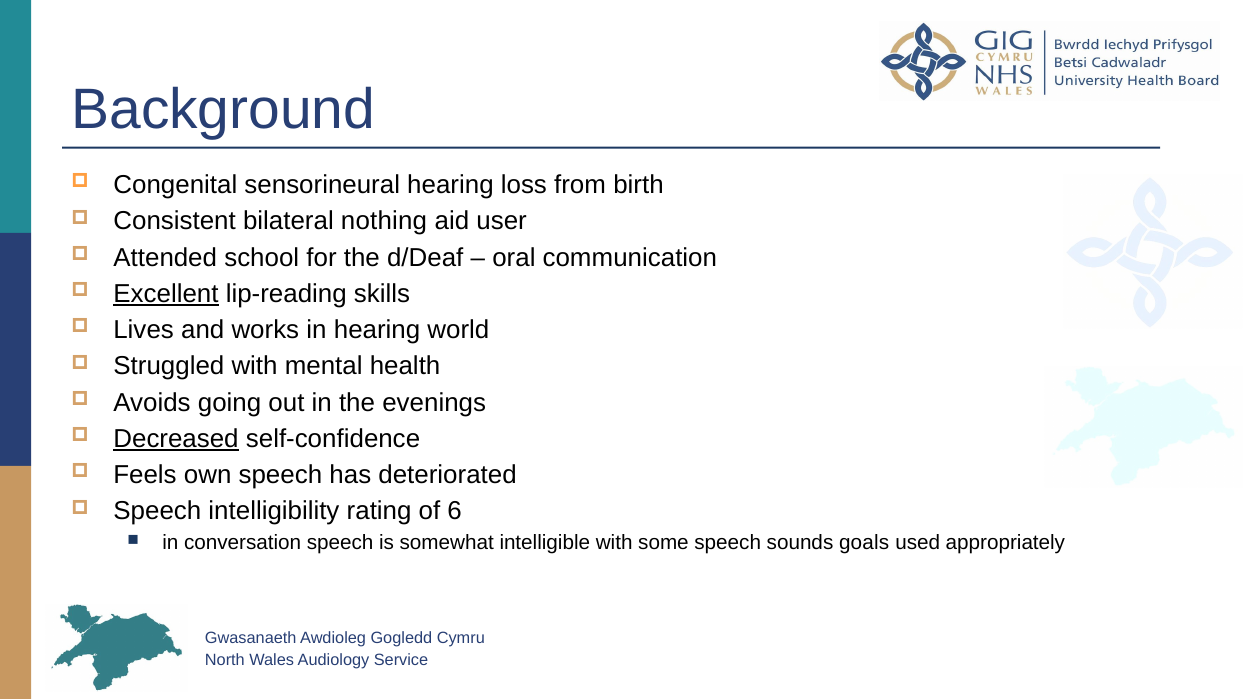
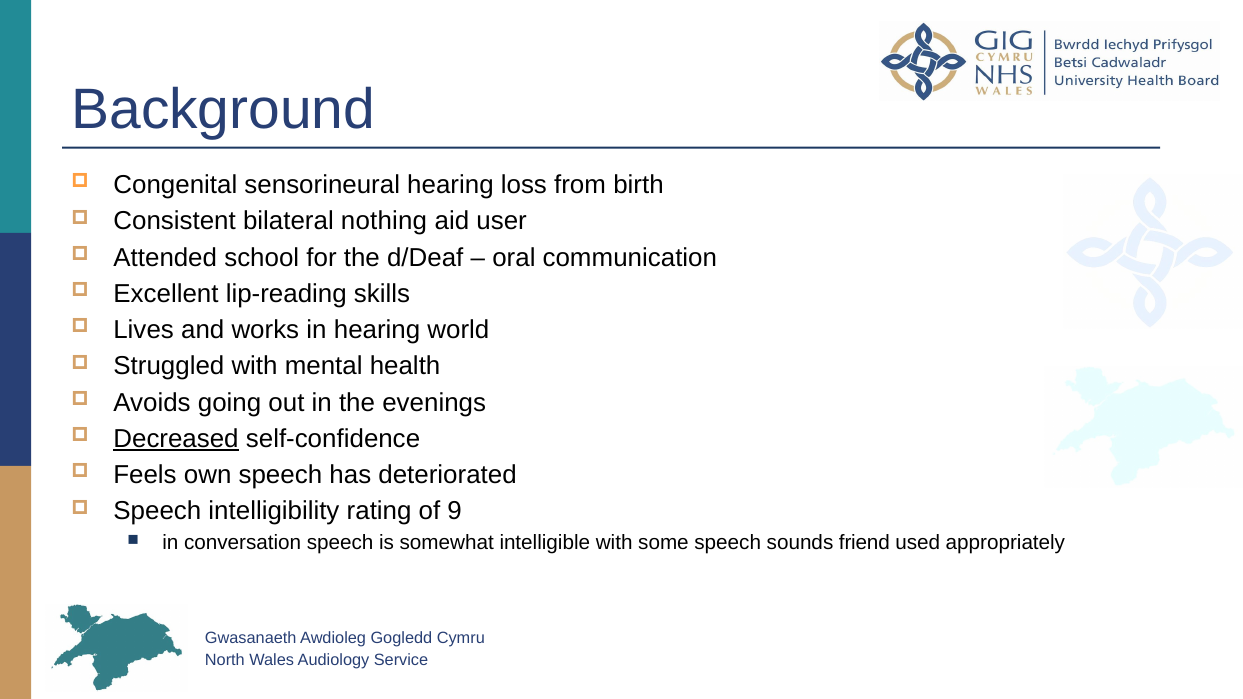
Excellent underline: present -> none (166, 294)
6: 6 -> 9 (455, 512)
goals: goals -> friend (864, 543)
